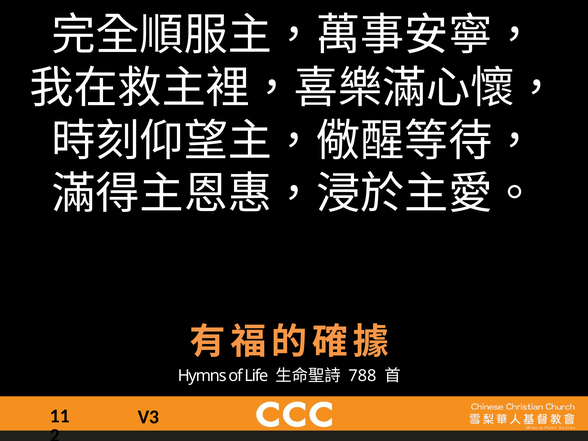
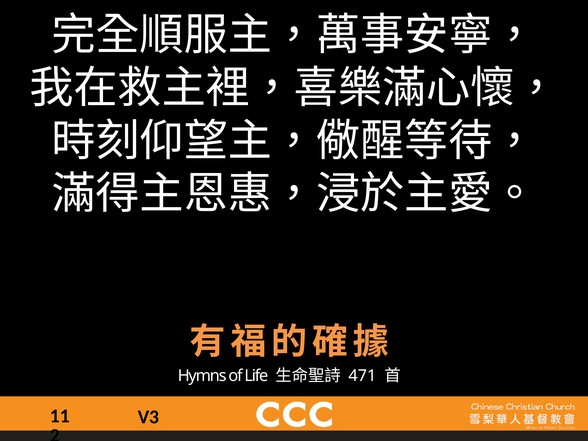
788: 788 -> 471 (362, 376)
